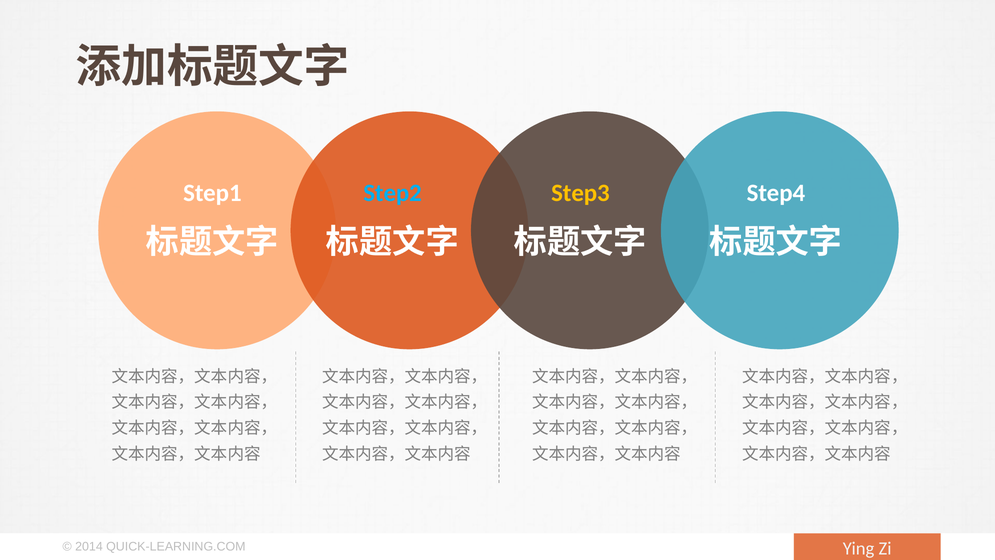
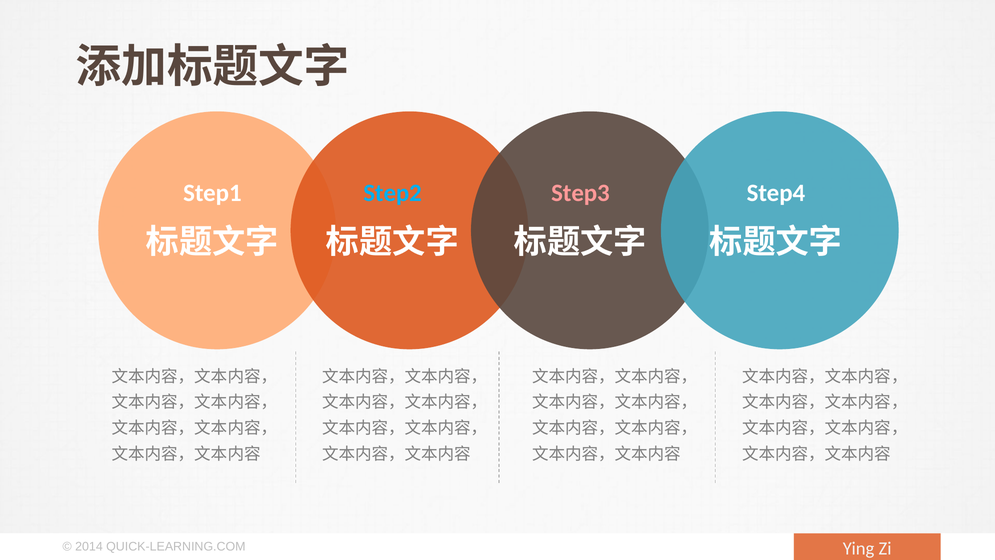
Step3 colour: yellow -> pink (580, 193)
